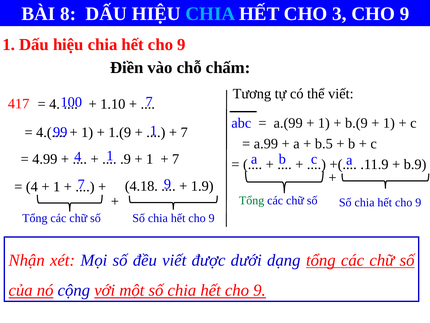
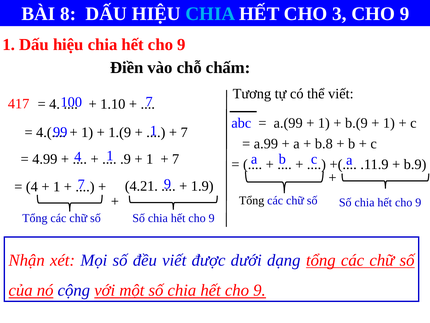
b.5: b.5 -> b.8 (324, 144)
4.18: 4.18 -> 4.21 (141, 186)
Tổng colour: green -> black (252, 200)
